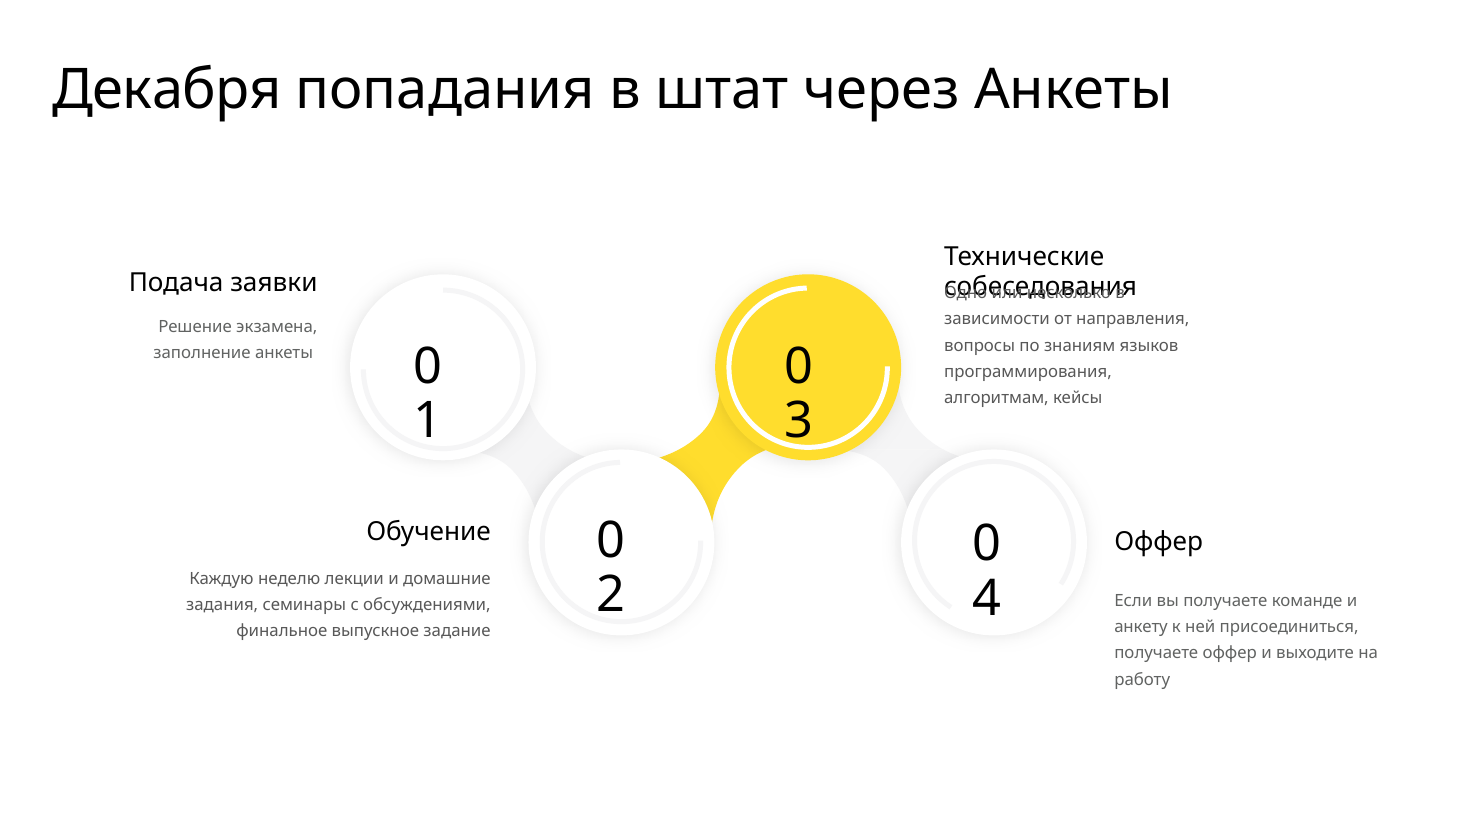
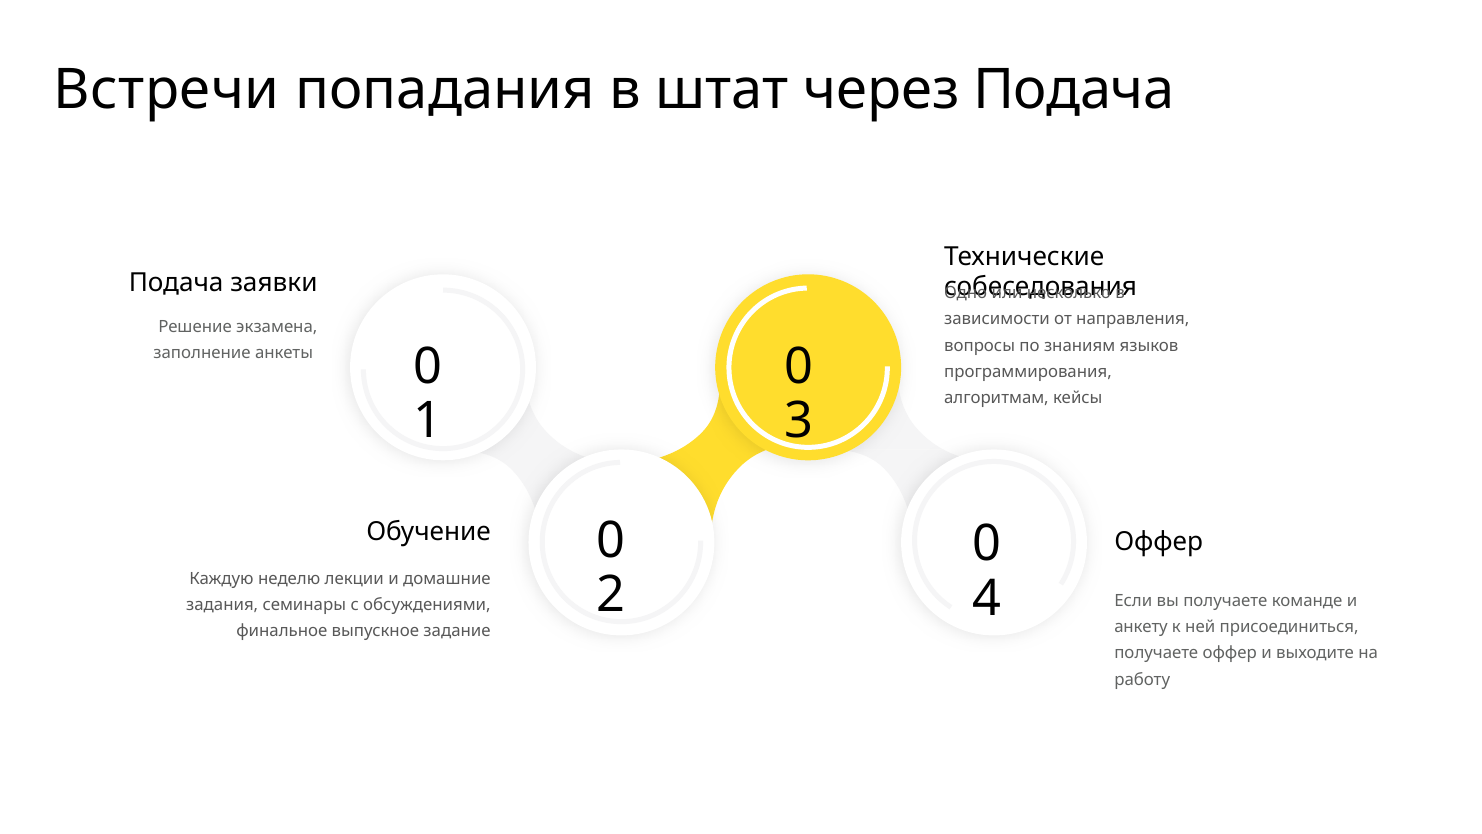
Декабря: Декабря -> Встречи (166, 90)
через Анкеты: Анкеты -> Подача (1074, 90)
